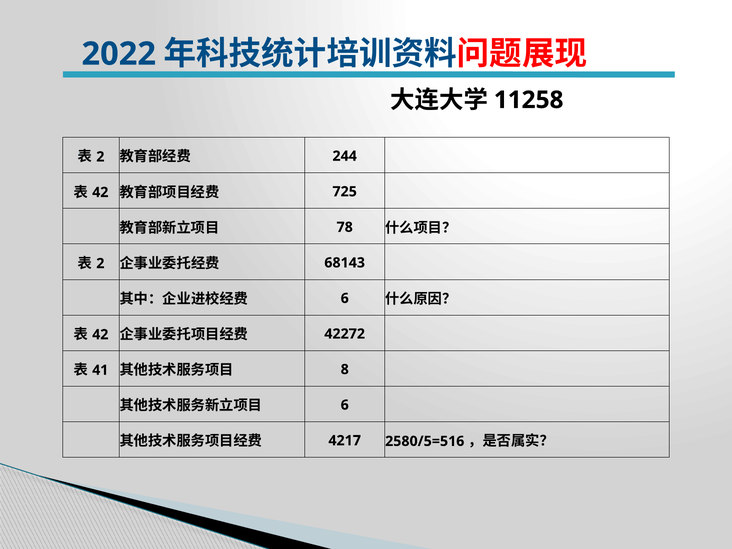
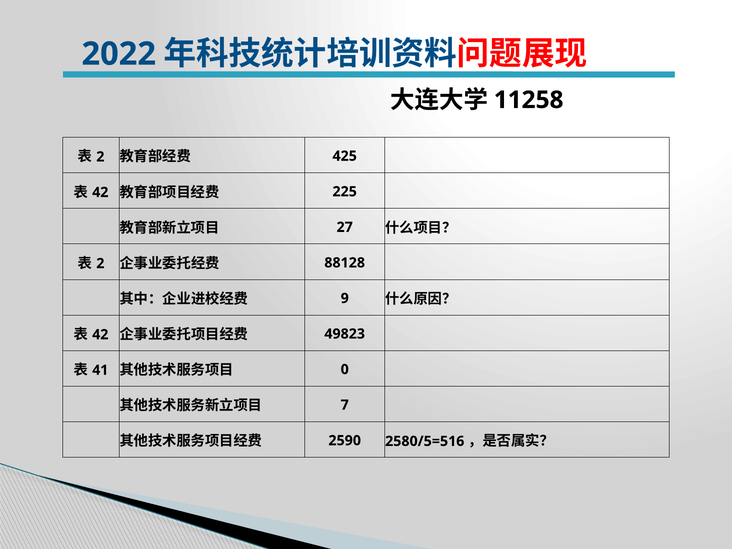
244: 244 -> 425 (345, 156)
725: 725 -> 225 (345, 192)
78: 78 -> 27 (345, 227)
68143: 68143 -> 88128 (345, 263)
6: 6 -> 9 (345, 298)
42272: 42272 -> 49823 (345, 334)
8: 8 -> 0 (345, 369)
6: 6 -> 7 (345, 405)
4217: 4217 -> 2590 (345, 441)
